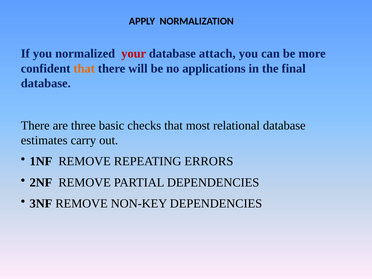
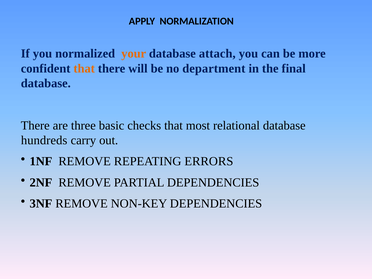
your colour: red -> orange (134, 54)
applications: applications -> department (214, 68)
estimates: estimates -> hundreds (44, 140)
